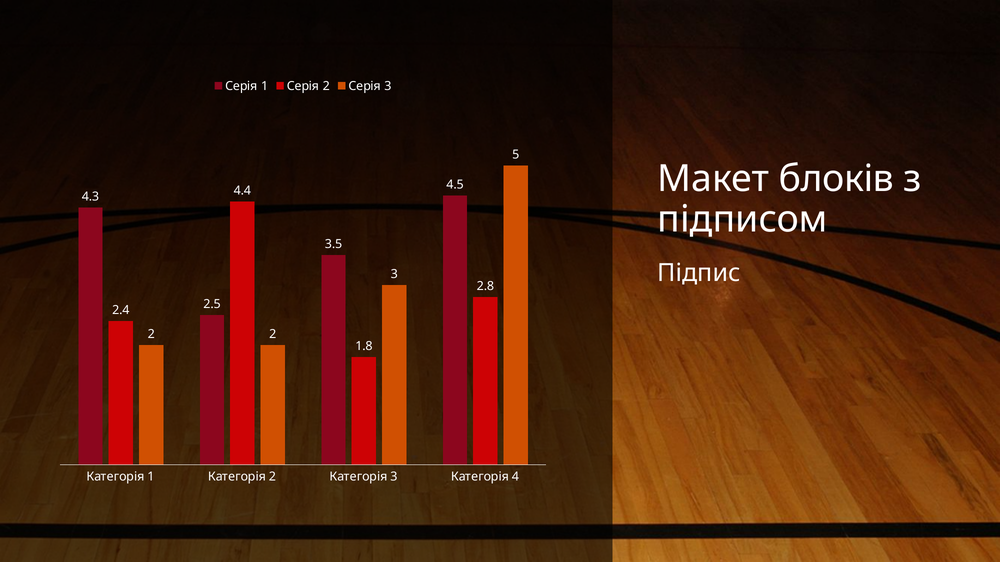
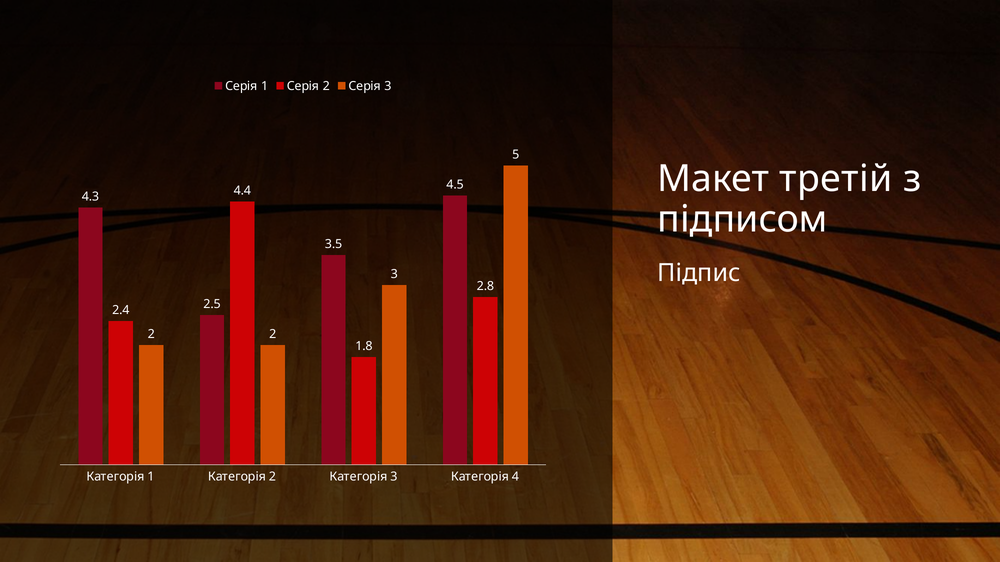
блоків: блоків -> третій (836, 179)
